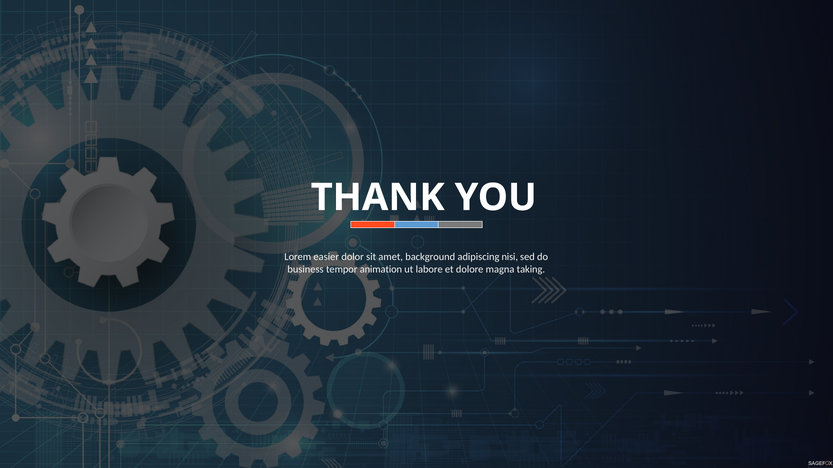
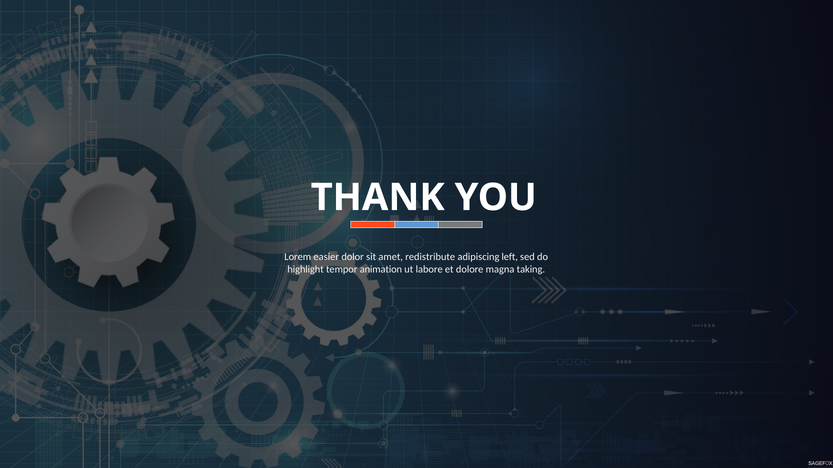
background: background -> redistribute (430, 257)
nisi: nisi -> left (510, 257)
business: business -> highlight (306, 270)
